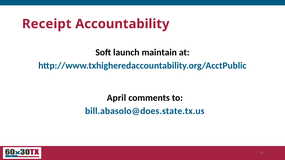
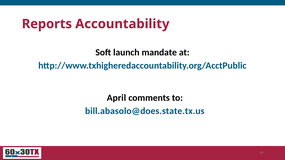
Receipt: Receipt -> Reports (47, 24)
maintain: maintain -> mandate (159, 52)
